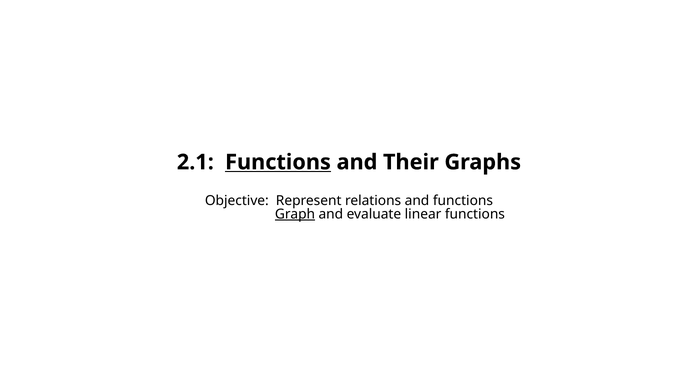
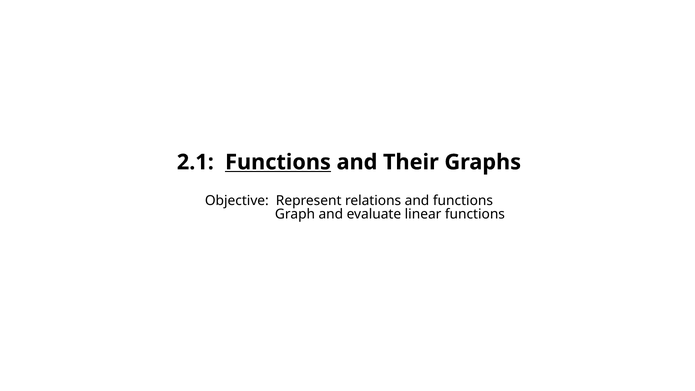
Graph underline: present -> none (295, 214)
